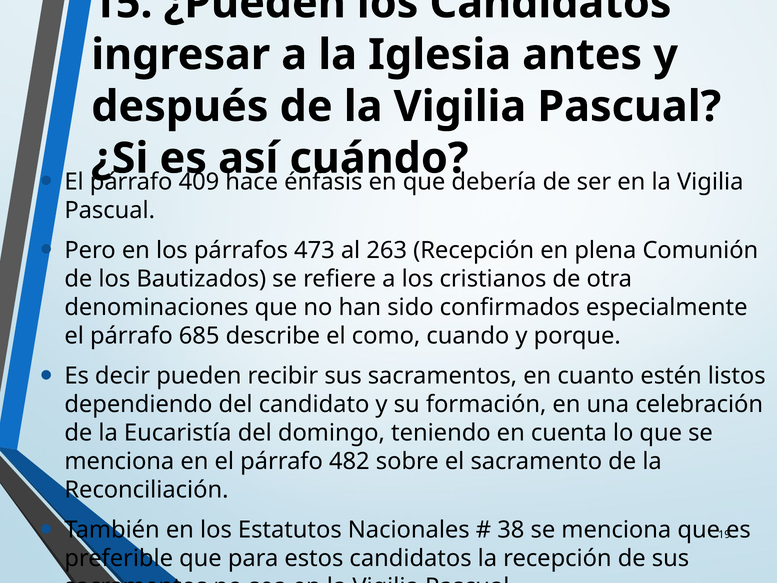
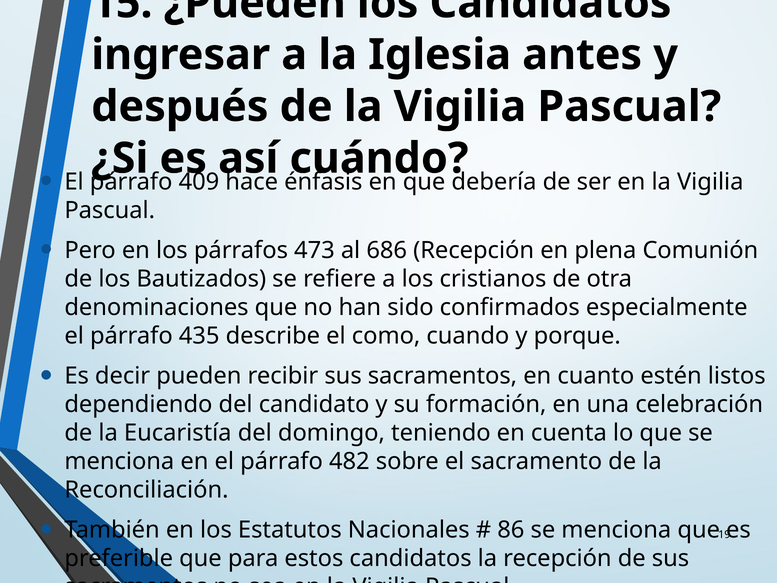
263: 263 -> 686 (387, 250)
685: 685 -> 435 (199, 336)
38: 38 -> 86 (511, 530)
